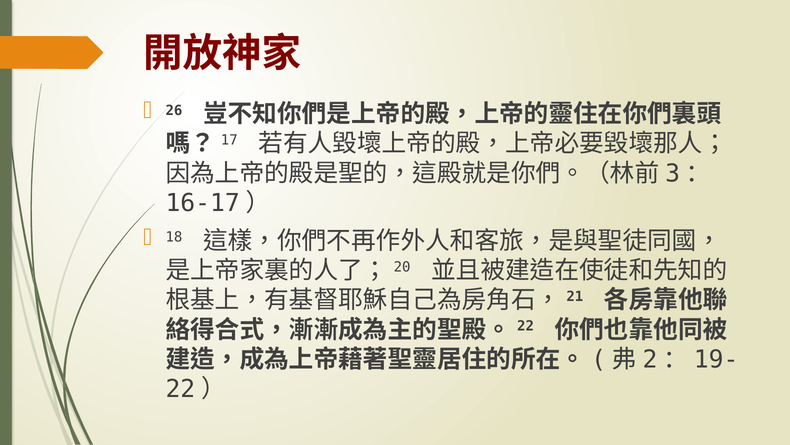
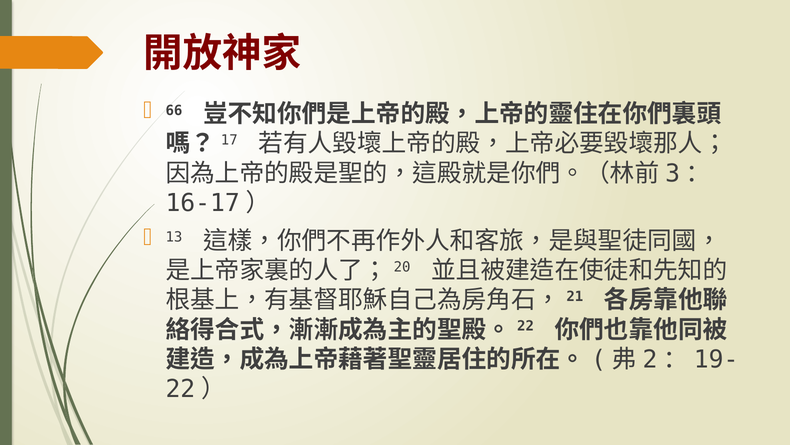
26: 26 -> 66 (174, 110)
18: 18 -> 13 (174, 237)
